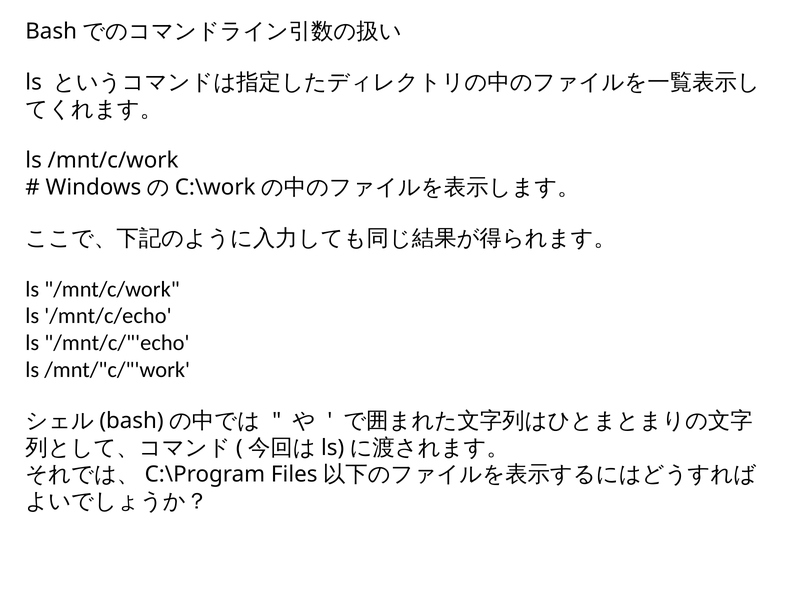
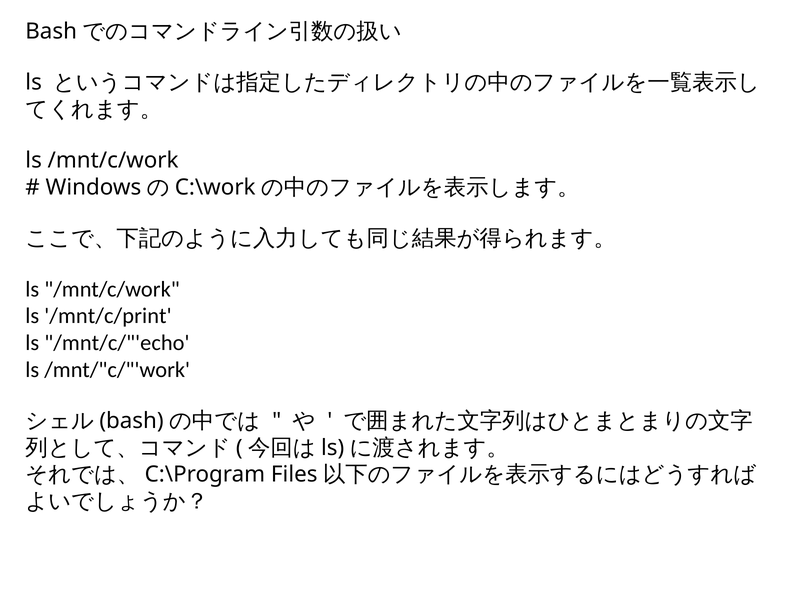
/mnt/c/echo: /mnt/c/echo -> /mnt/c/print (108, 316)
